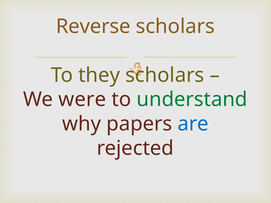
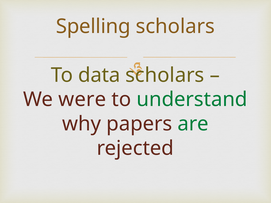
Reverse: Reverse -> Spelling (93, 26)
they: they -> data (99, 75)
are colour: blue -> green (193, 124)
